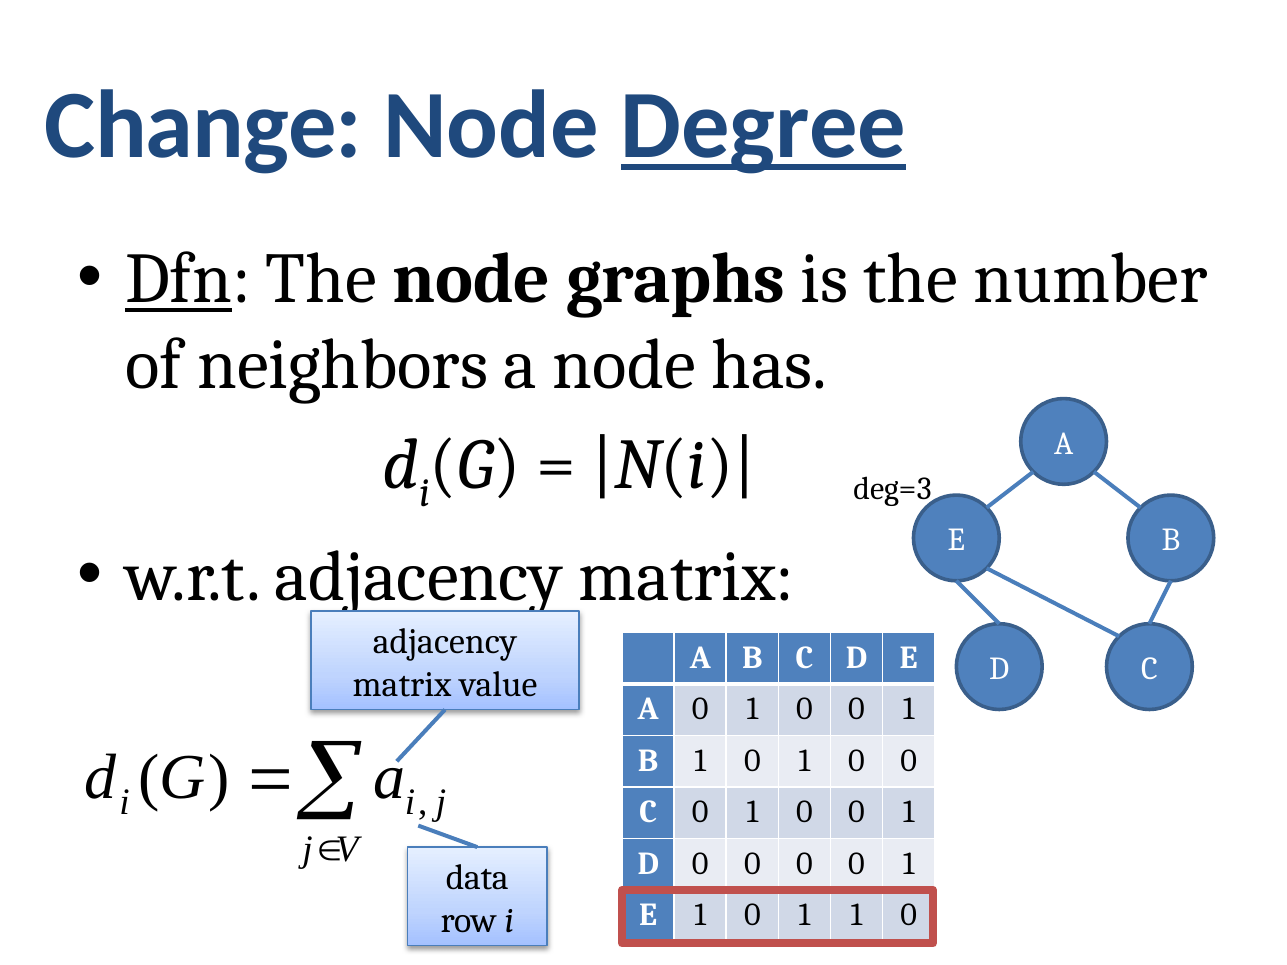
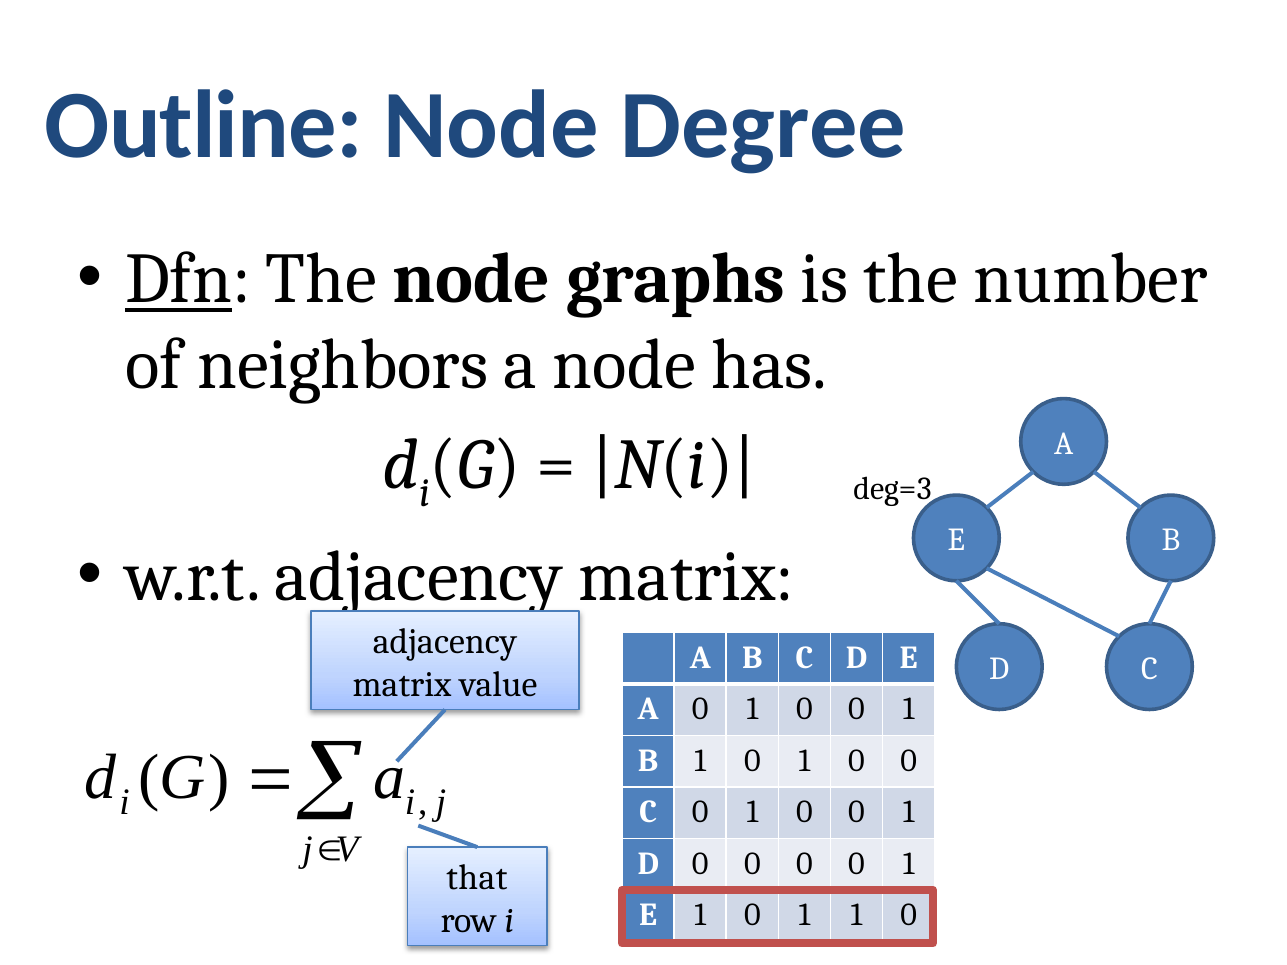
Change: Change -> Outline (204, 126)
Degree underline: present -> none (763, 126)
data: data -> that (477, 878)
